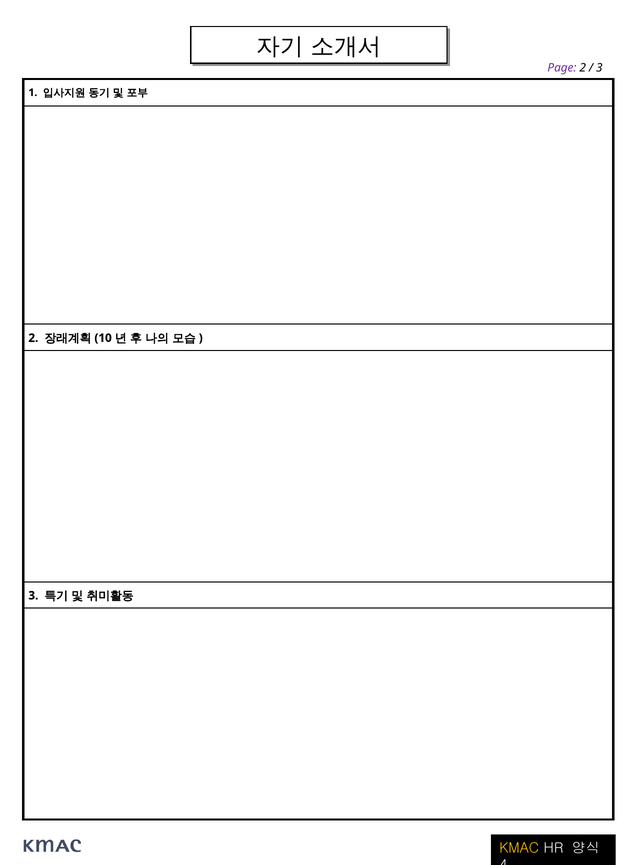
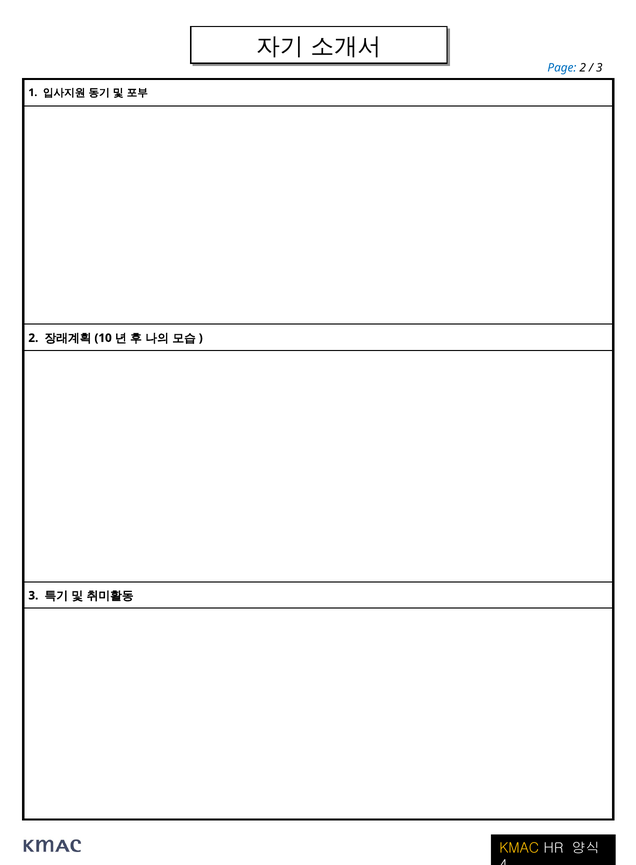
Page colour: purple -> blue (562, 68)
